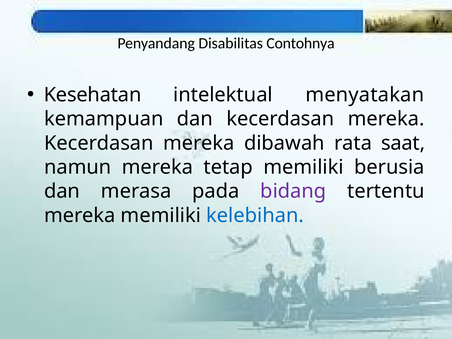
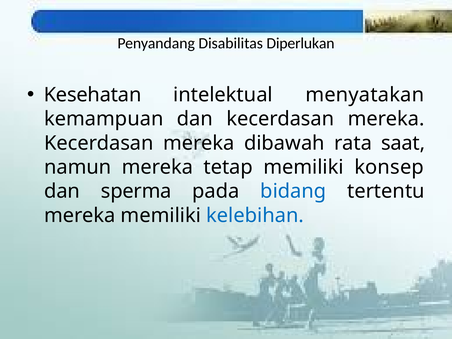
Contohnya: Contohnya -> Diperlukan (301, 43)
berusia: berusia -> konsep (389, 167)
merasa: merasa -> sperma (136, 191)
bidang colour: purple -> blue (293, 191)
